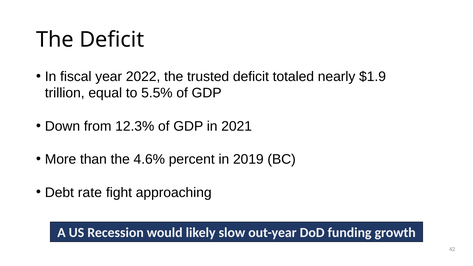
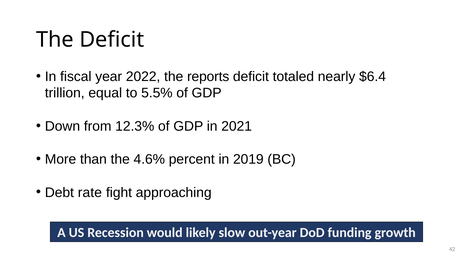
trusted: trusted -> reports (208, 77)
$1.9: $1.9 -> $6.4 (373, 77)
